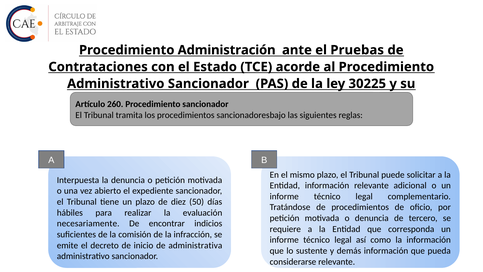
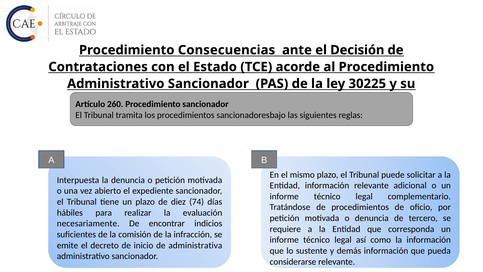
Administración: Administración -> Consecuencias (227, 50)
Pruebas: Pruebas -> Decisión (357, 50)
50: 50 -> 74 (197, 202)
